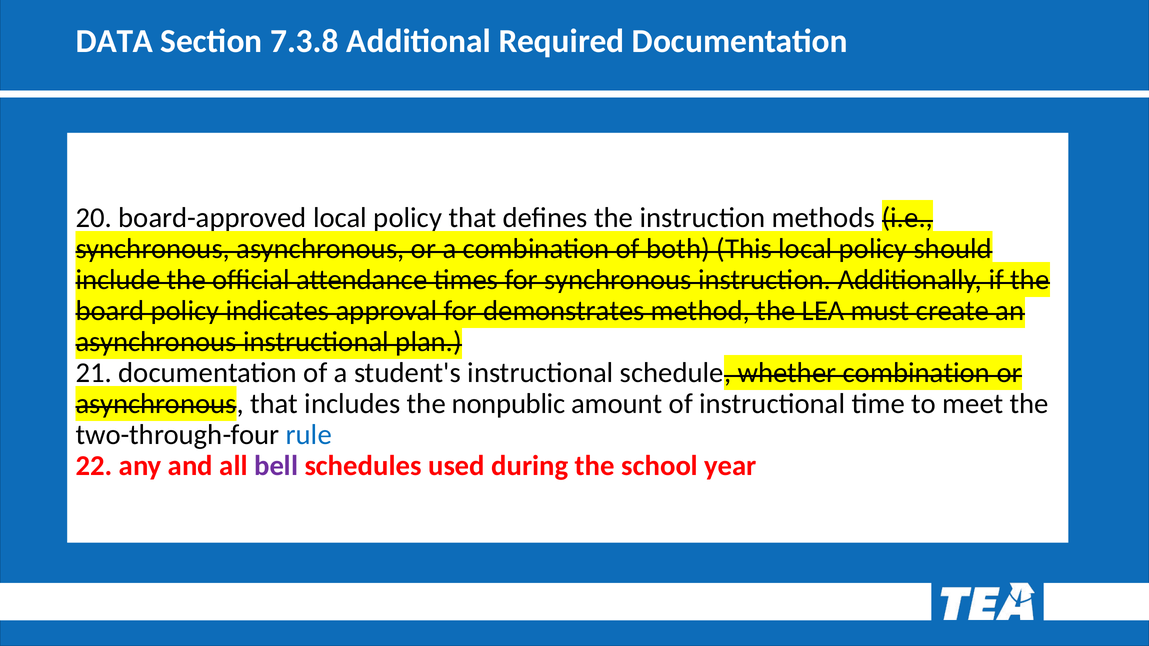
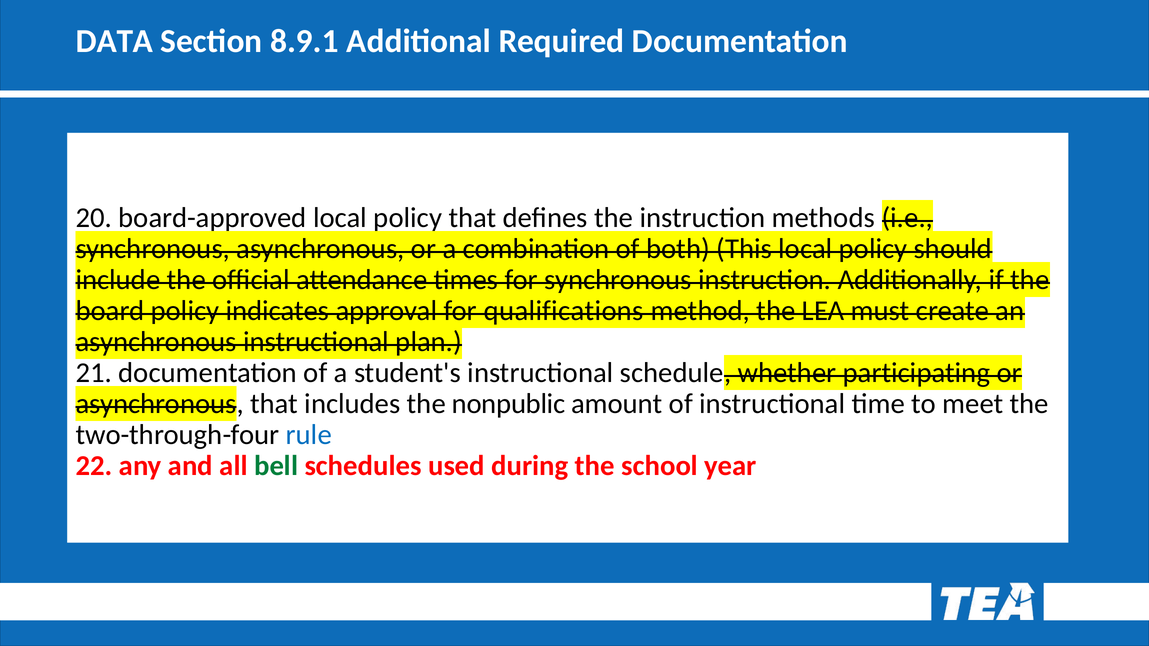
7.3.8: 7.3.8 -> 8.9.1 (304, 41)
demonstrates: demonstrates -> qualifications (564, 311)
whether combination: combination -> participating (916, 373)
bell colour: purple -> green (276, 466)
